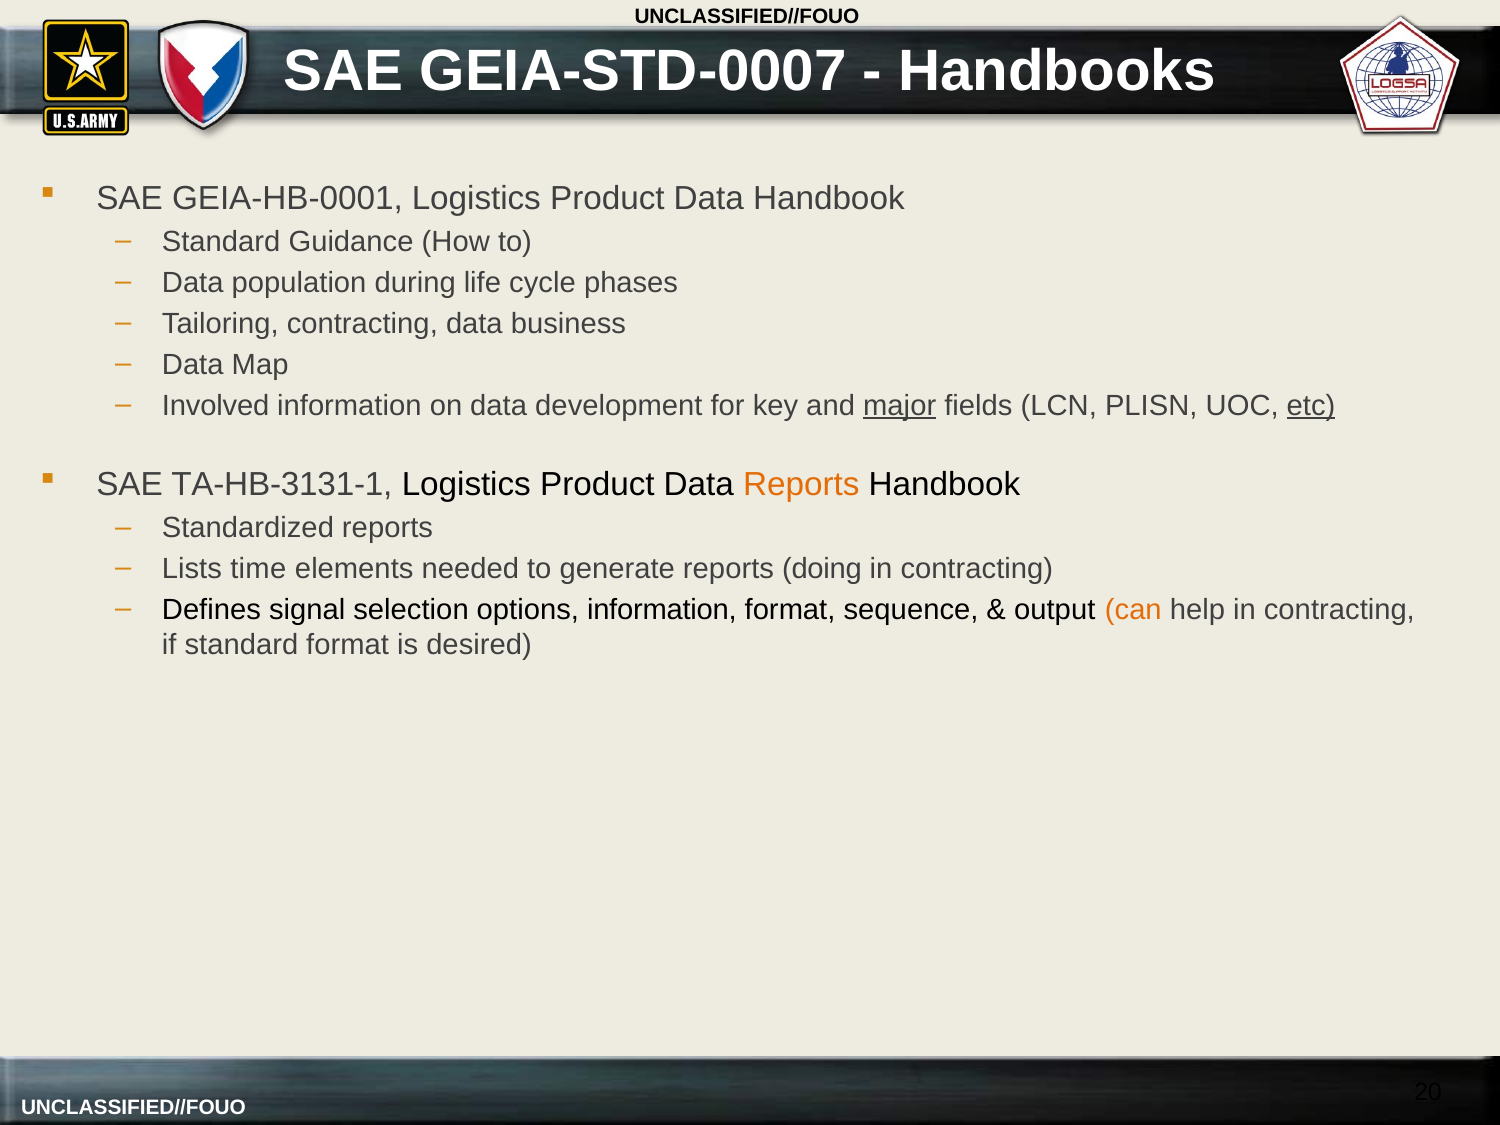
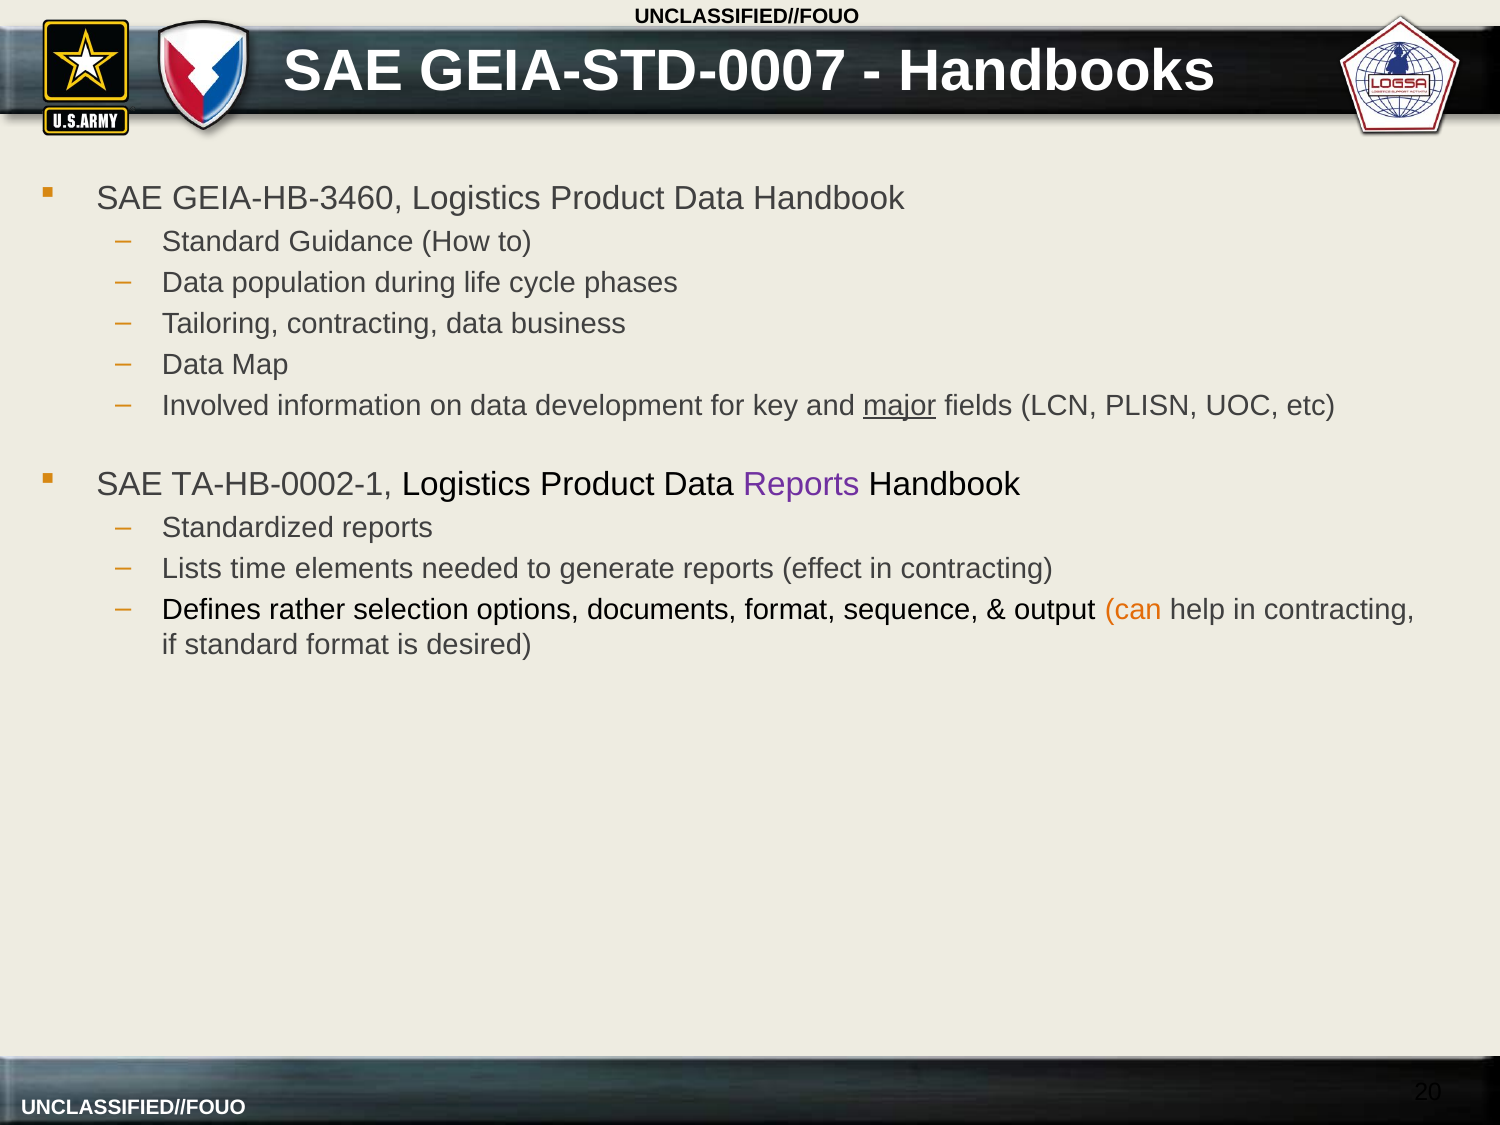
GEIA-HB-0001: GEIA-HB-0001 -> GEIA-HB-3460 (287, 199)
etc underline: present -> none (1311, 405)
TA-HB-3131-1: TA-HB-3131-1 -> TA-HB-0002-1 (282, 485)
Reports colour: orange -> purple (801, 485)
doing: doing -> effect (822, 569)
signal: signal -> rather (307, 610)
options information: information -> documents (662, 610)
